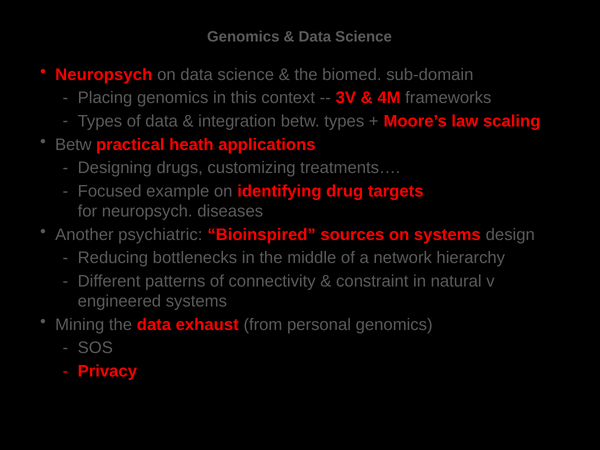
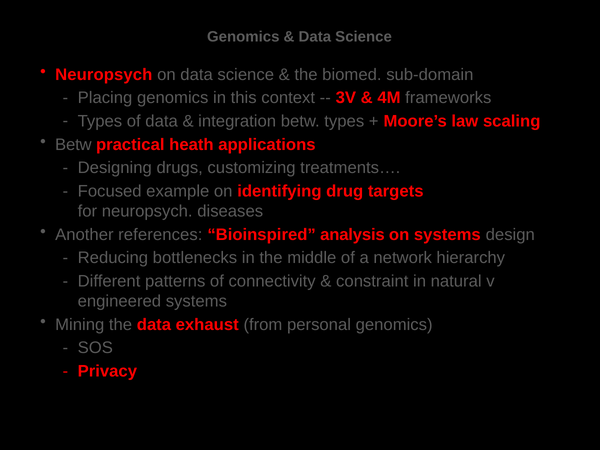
psychiatric: psychiatric -> references (160, 235)
sources: sources -> analysis (352, 235)
